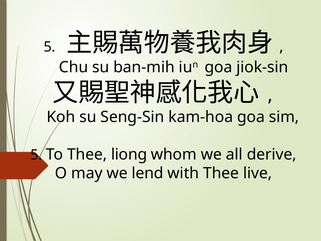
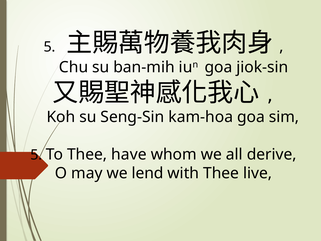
liong: liong -> have (129, 154)
